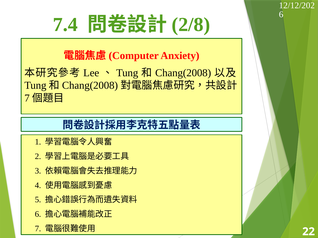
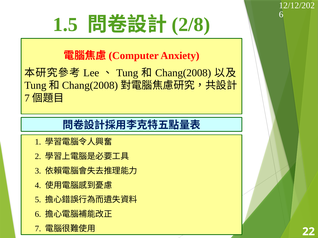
7.4: 7.4 -> 1.5 (65, 25)
